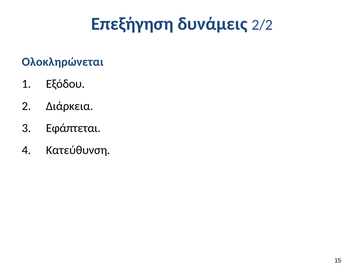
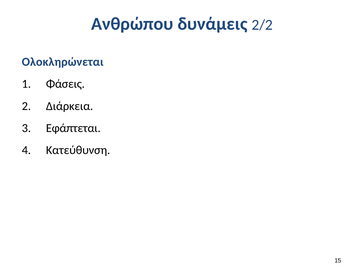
Επεξήγηση: Επεξήγηση -> Ανθρώπου (132, 24)
Εξόδου: Εξόδου -> Φάσεις (65, 84)
